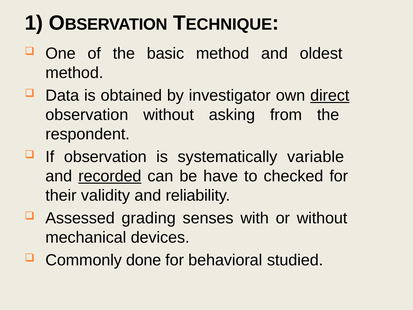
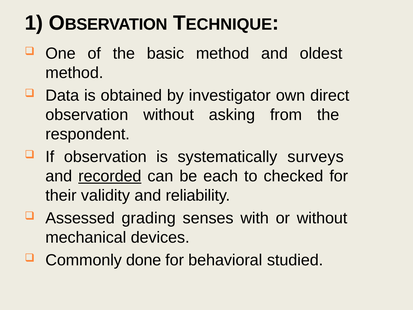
direct underline: present -> none (330, 95)
variable: variable -> surveys (316, 157)
have: have -> each (221, 176)
